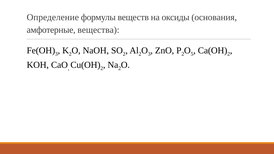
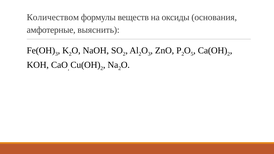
Определение: Определение -> Количеством (53, 17)
вещества: вещества -> выяснить (98, 30)
